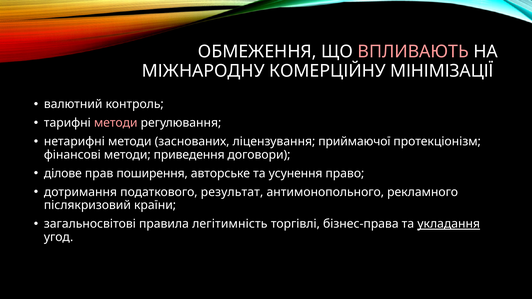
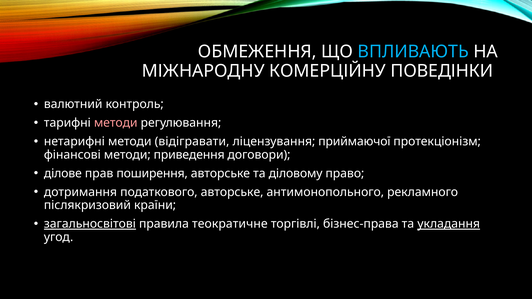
ВПЛИВАЮТЬ colour: pink -> light blue (413, 52)
МІНІМІЗАЦІЇ: МІНІМІЗАЦІЇ -> ПОВЕДІНКИ (442, 71)
заснованих: заснованих -> відігравати (192, 142)
усунення: усунення -> діловому (296, 174)
податкового результат: результат -> авторське (232, 192)
загальносвітові underline: none -> present (90, 224)
легітимність: легітимність -> теократичне (230, 224)
